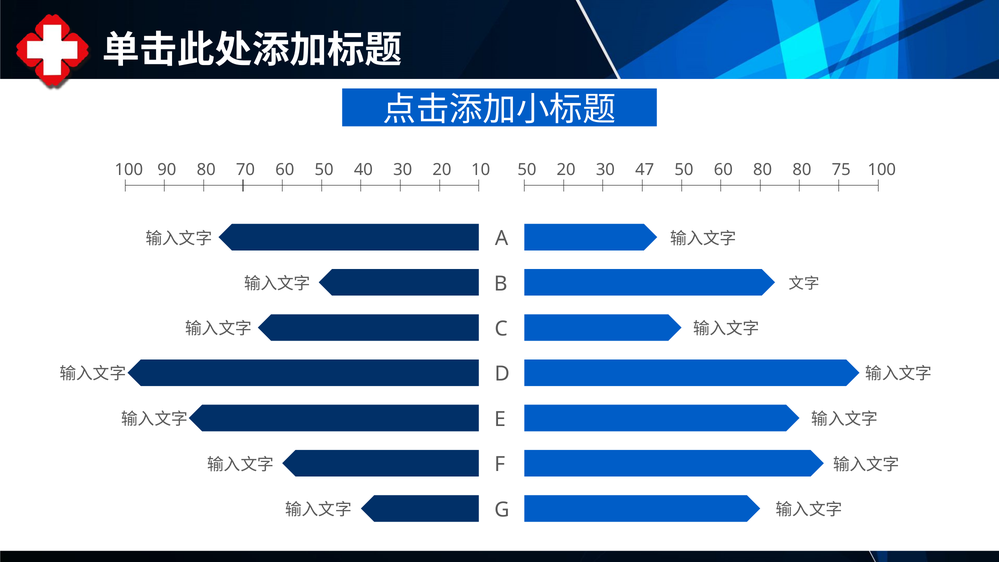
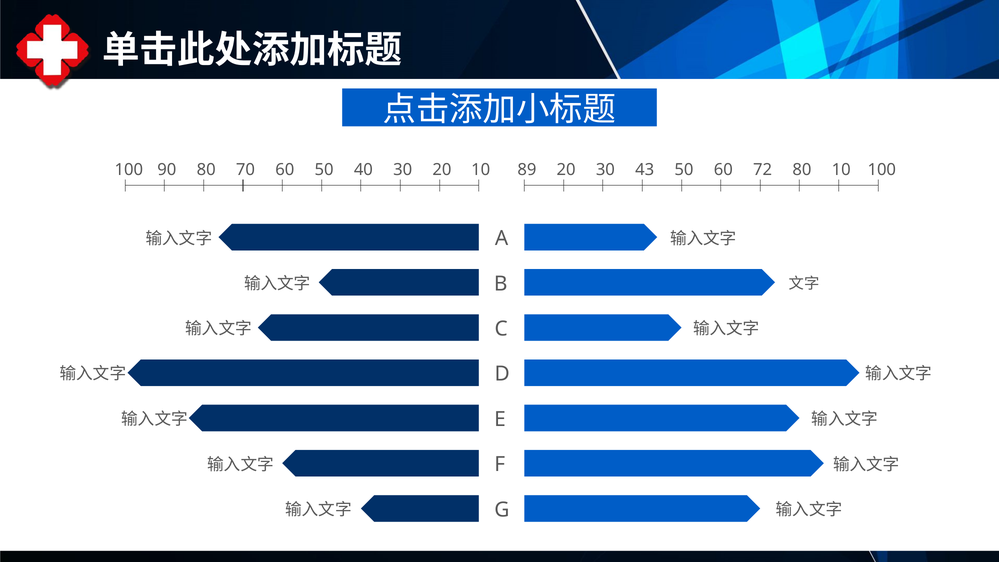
100 50: 50 -> 89 (527, 170)
47: 47 -> 43 (645, 170)
60 80: 80 -> 72 (763, 170)
80 75: 75 -> 10 (841, 170)
